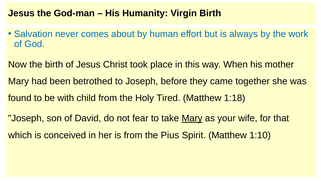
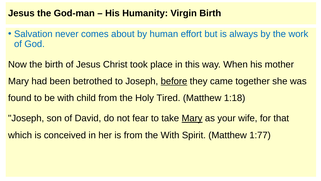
before underline: none -> present (174, 81)
the Pius: Pius -> With (170, 135)
1:10: 1:10 -> 1:77 (260, 135)
